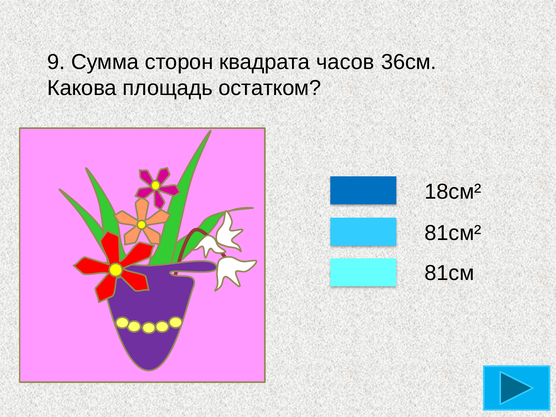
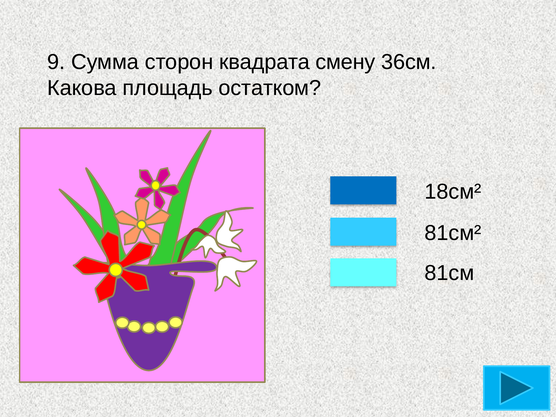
часов: часов -> смену (345, 62)
